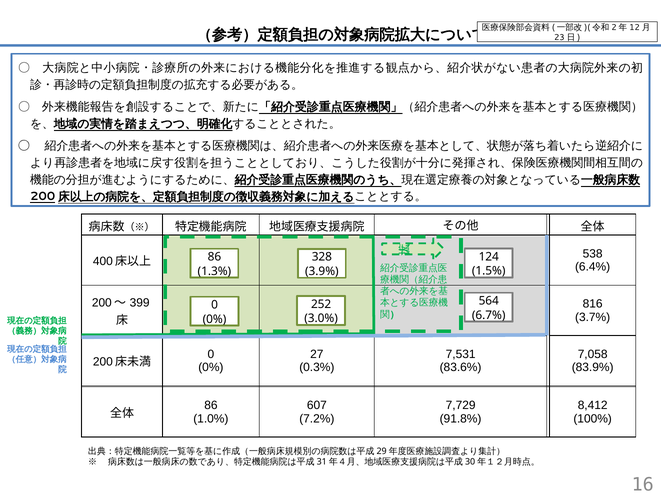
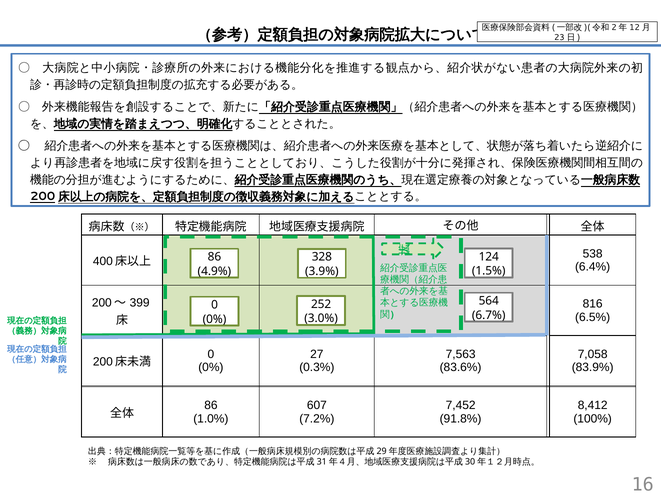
1.3%: 1.3% -> 4.9% (214, 271)
3.7%: 3.7% -> 6.5% (593, 317)
7,531: 7,531 -> 7,563 (461, 354)
7,729: 7,729 -> 7,452 (461, 405)
